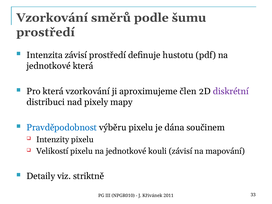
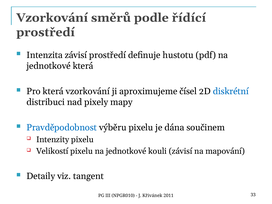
šumu: šumu -> řídící (189, 18)
člen: člen -> čísel (188, 91)
diskrétní colour: purple -> blue (231, 91)
striktně: striktně -> tangent (88, 176)
